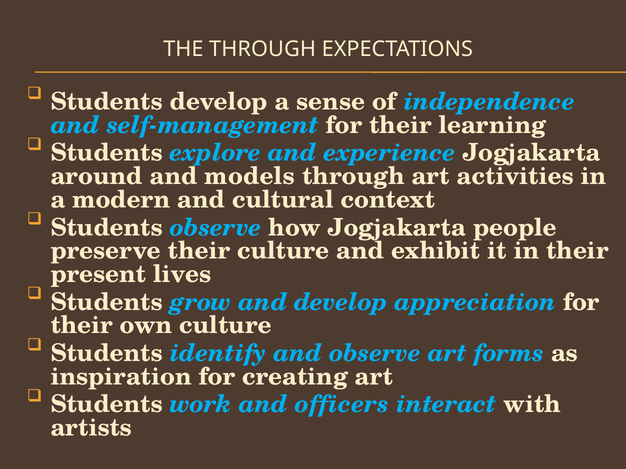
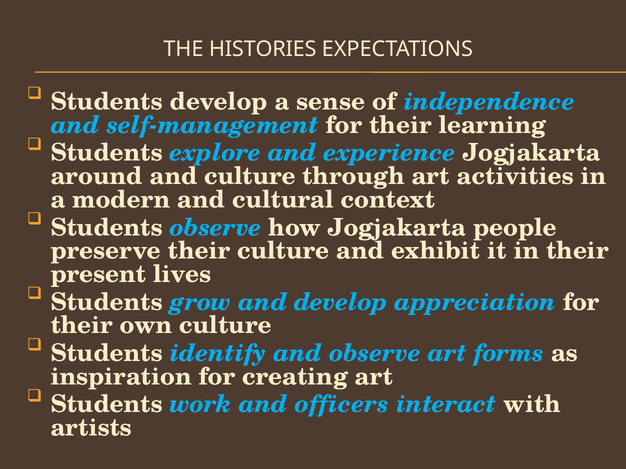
THE THROUGH: THROUGH -> HISTORIES (263, 49)
and models: models -> culture (250, 177)
